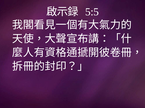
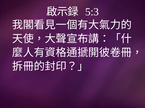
5:5: 5:5 -> 5:3 (92, 12)
